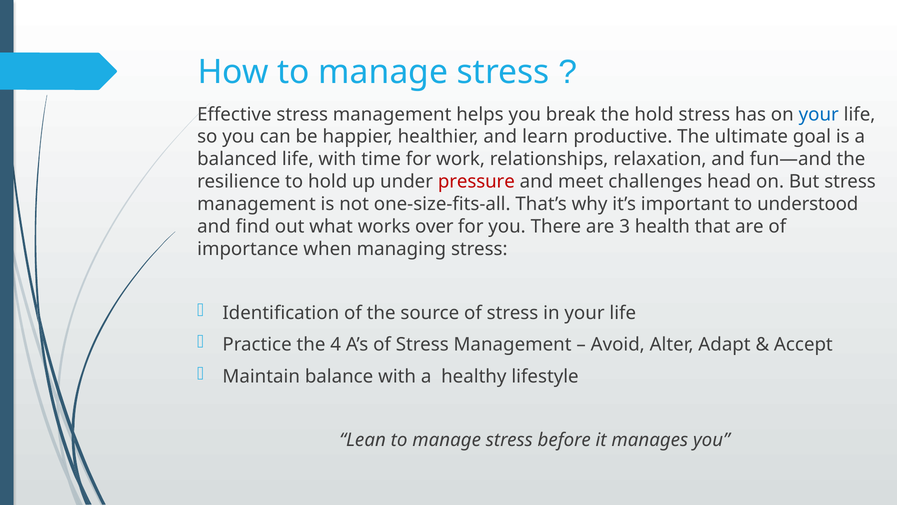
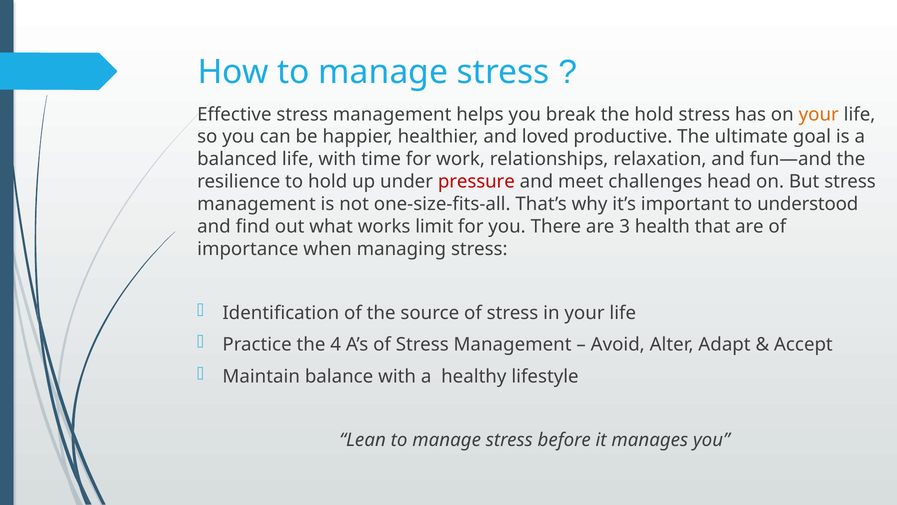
your colour: blue -> orange (819, 114)
learn: learn -> loved (545, 137)
over: over -> limit (434, 227)
